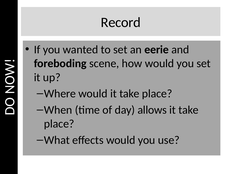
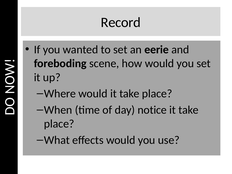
allows: allows -> notice (152, 110)
